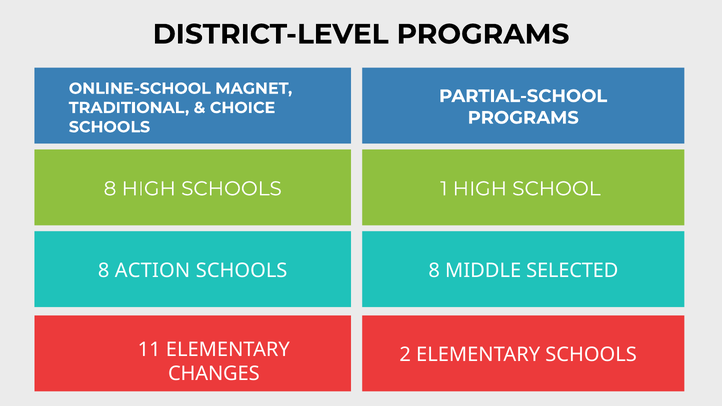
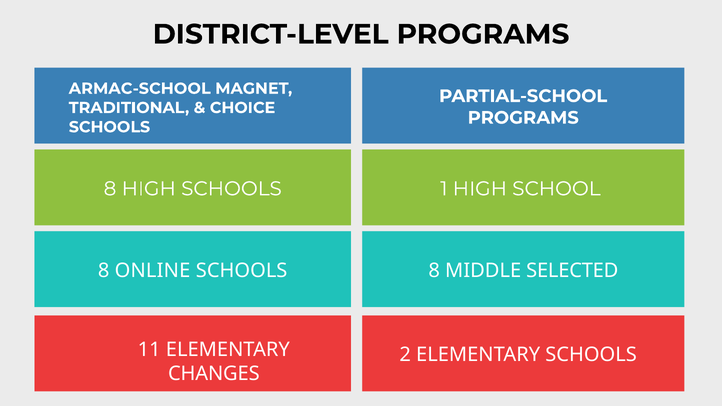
ONLINE-SCHOOL: ONLINE-SCHOOL -> ARMAC-SCHOOL (140, 89)
ACTION: ACTION -> ONLINE (153, 271)
